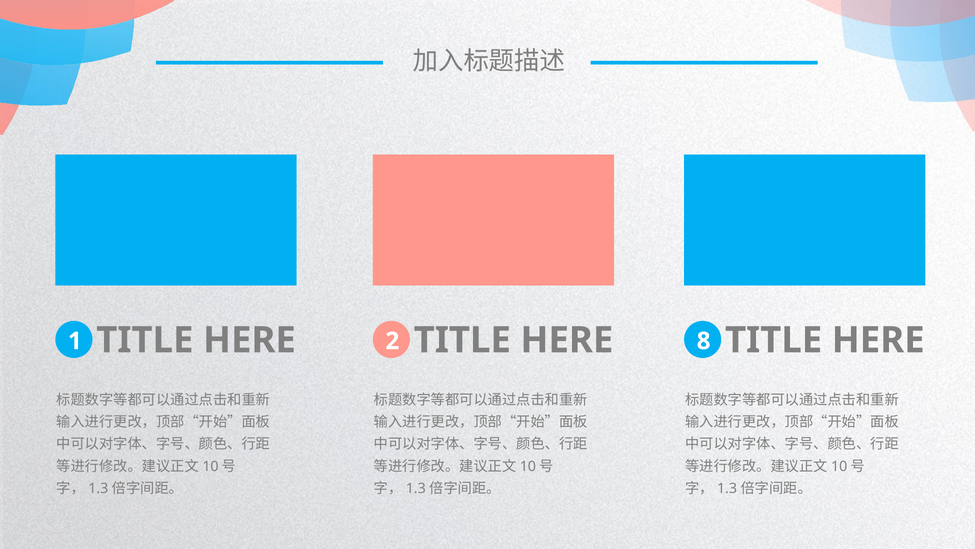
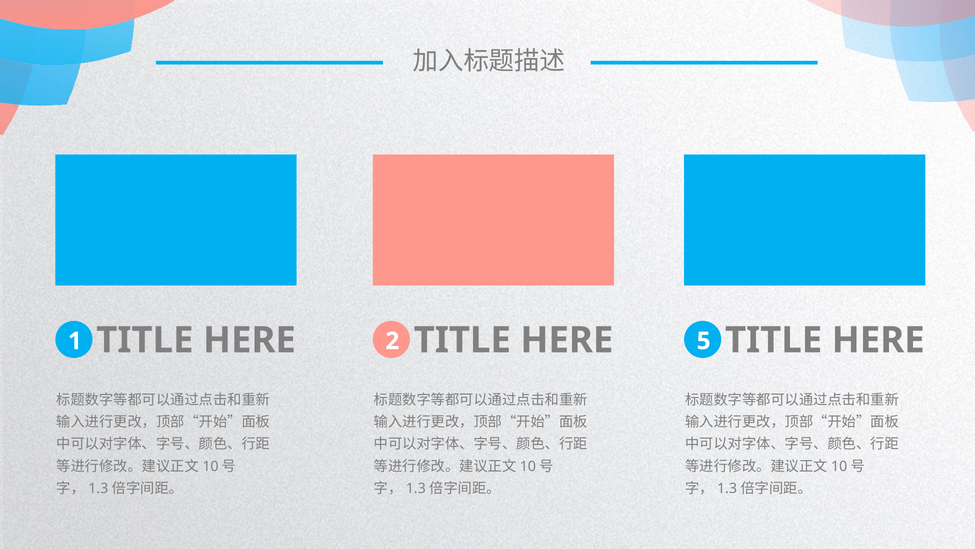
8: 8 -> 5 (704, 341)
